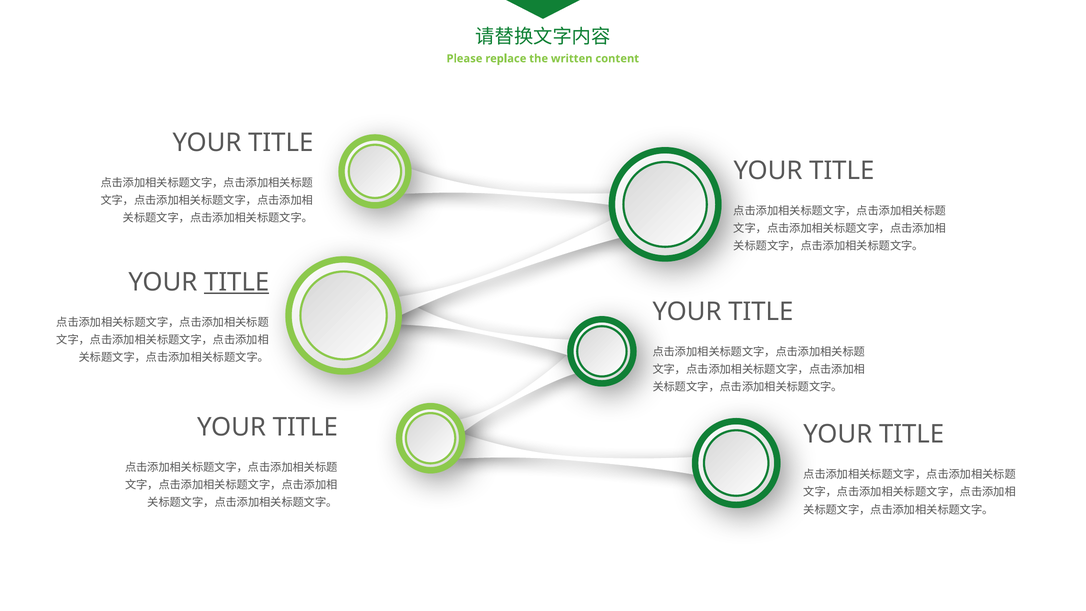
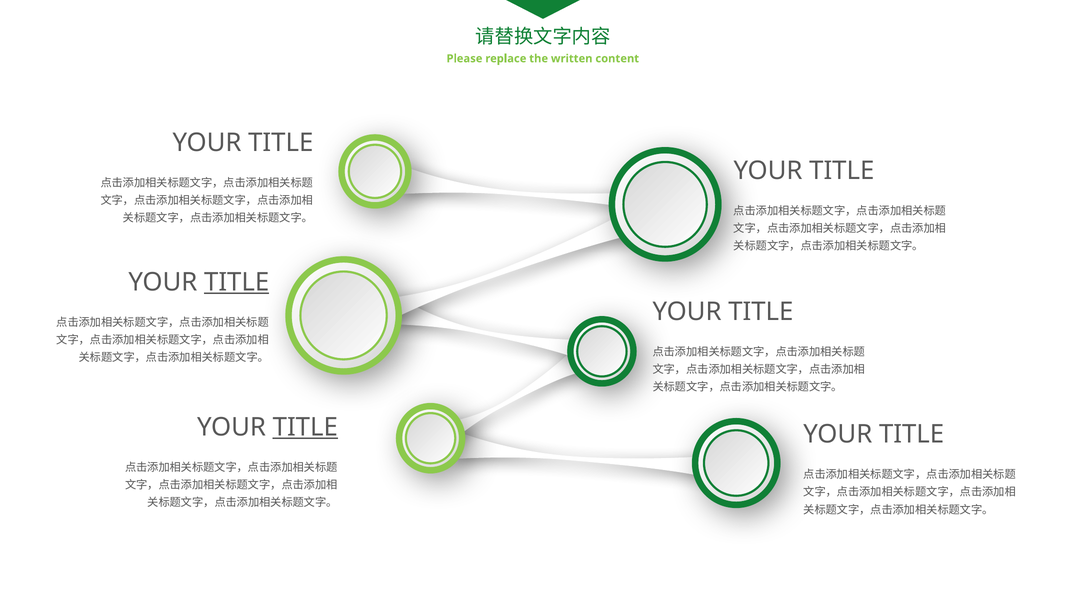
TITLE underline: none -> present (305, 427)
